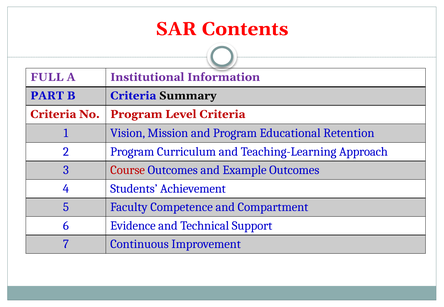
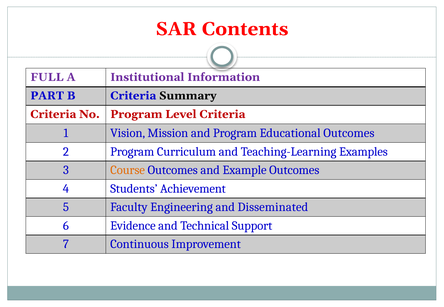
Educational Retention: Retention -> Outcomes (349, 133)
Approach: Approach -> Examples (363, 152)
Course colour: red -> orange (128, 170)
Competence: Competence -> Engineering (182, 207)
Compartment: Compartment -> Disseminated (273, 207)
